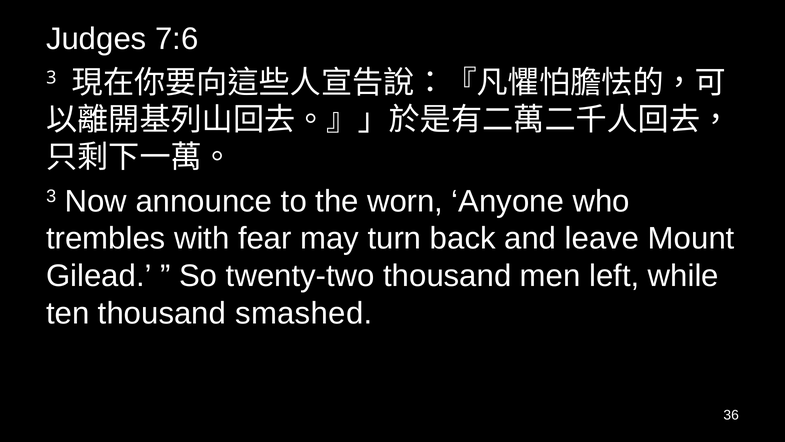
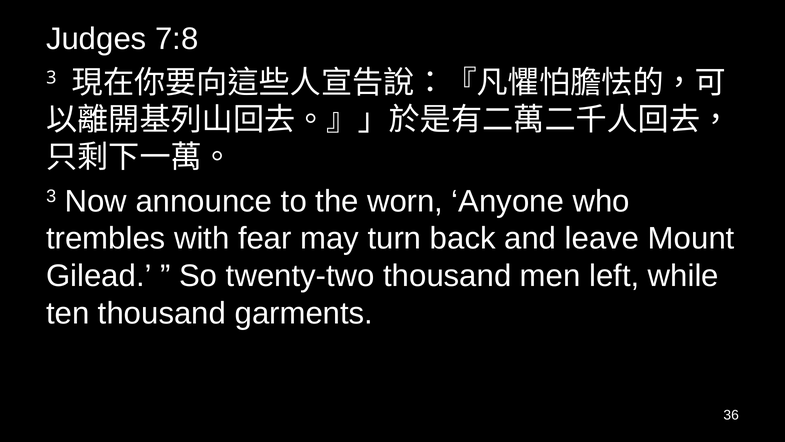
7:6: 7:6 -> 7:8 (177, 39)
smashed: smashed -> garments (304, 313)
